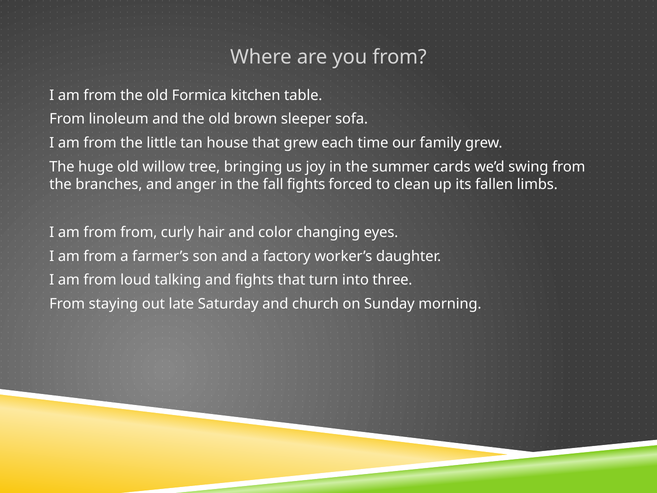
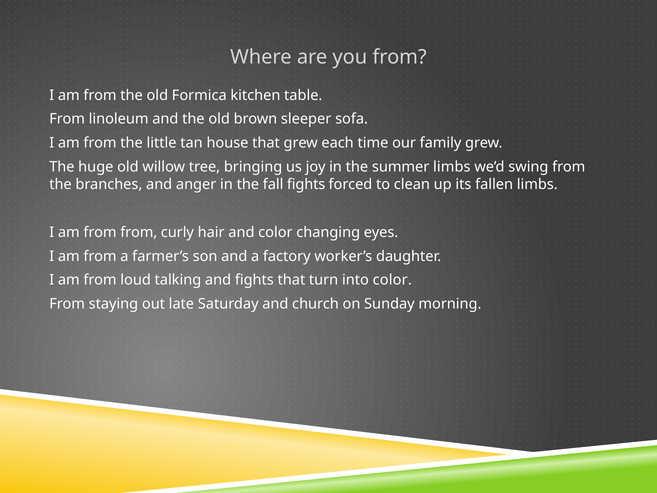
summer cards: cards -> limbs (452, 167)
into three: three -> color (392, 280)
